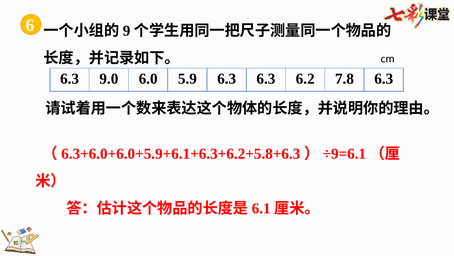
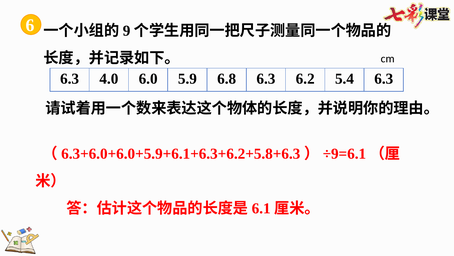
9.0: 9.0 -> 4.0 (109, 79)
5.9 6.3: 6.3 -> 6.8 (227, 79)
7.8: 7.8 -> 5.4 (344, 79)
